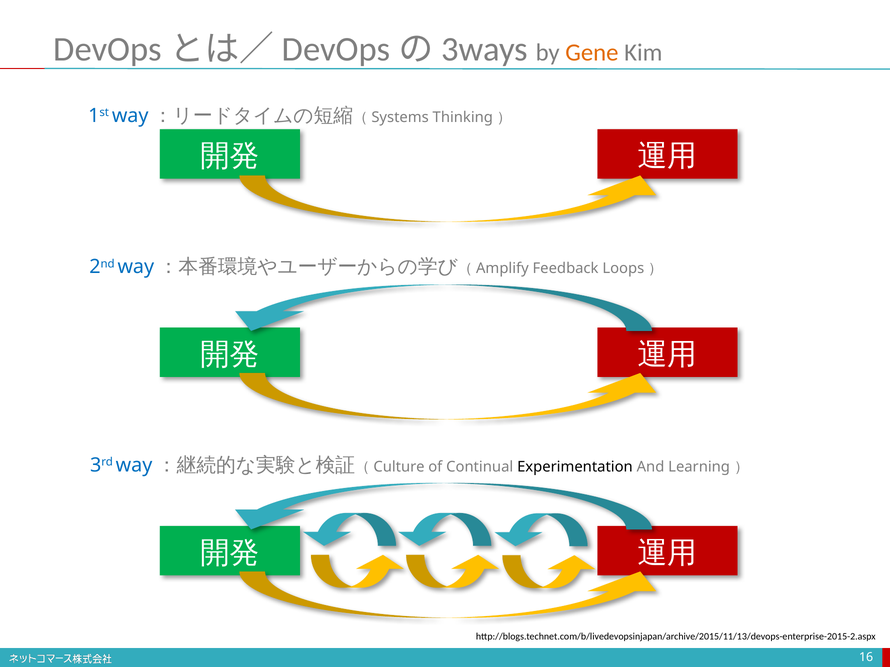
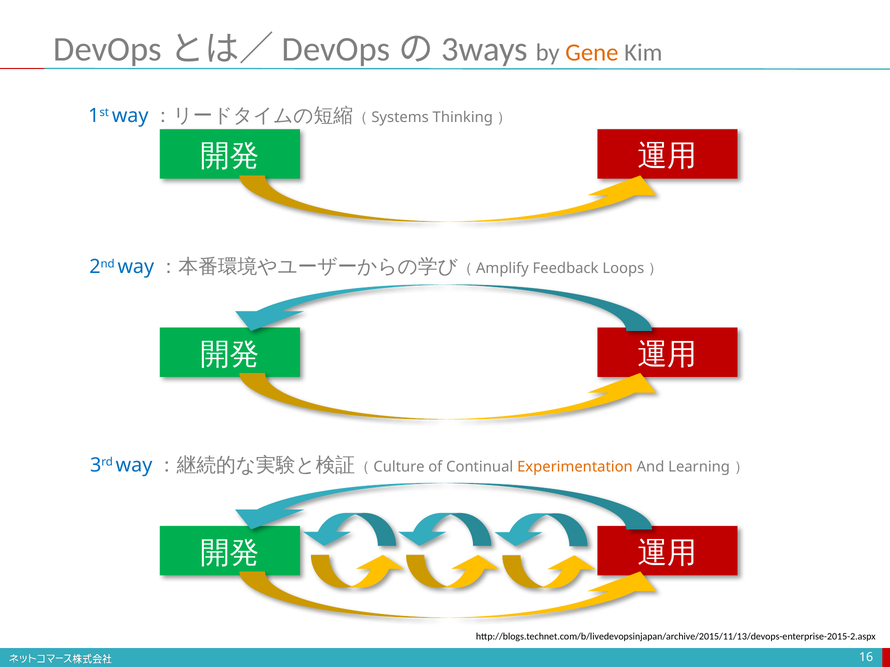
Experimentation colour: black -> orange (575, 467)
